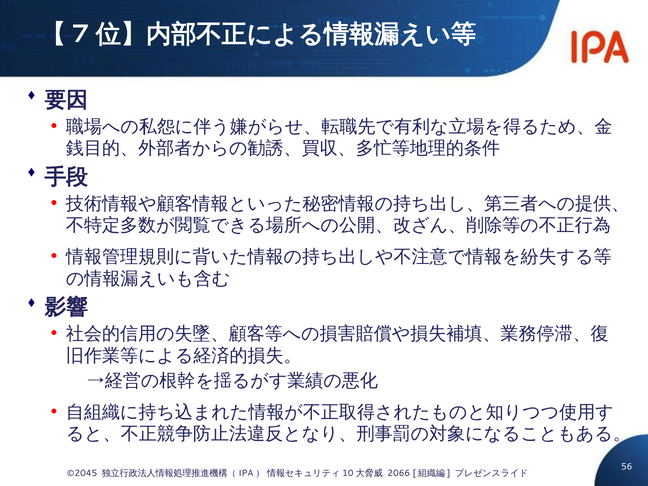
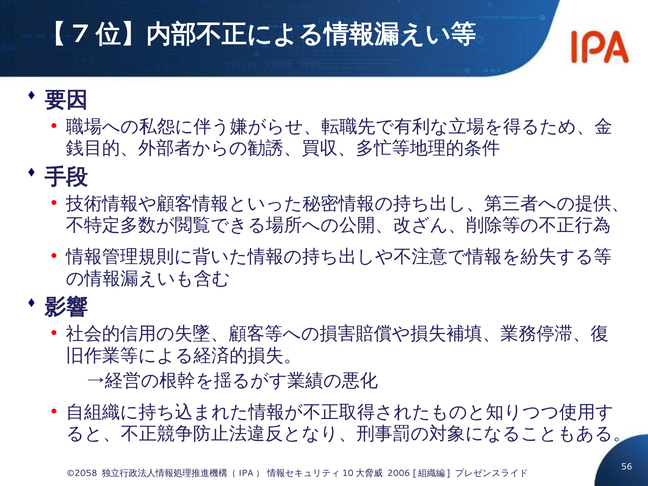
©2045: ©2045 -> ©2058 (82, 473)
2066: 2066 -> 2006 (399, 473)
